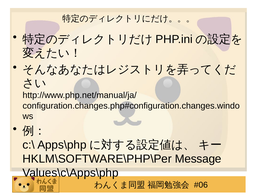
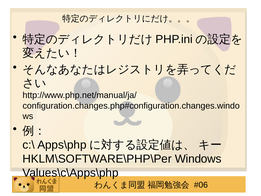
Message: Message -> Windows (198, 159)
